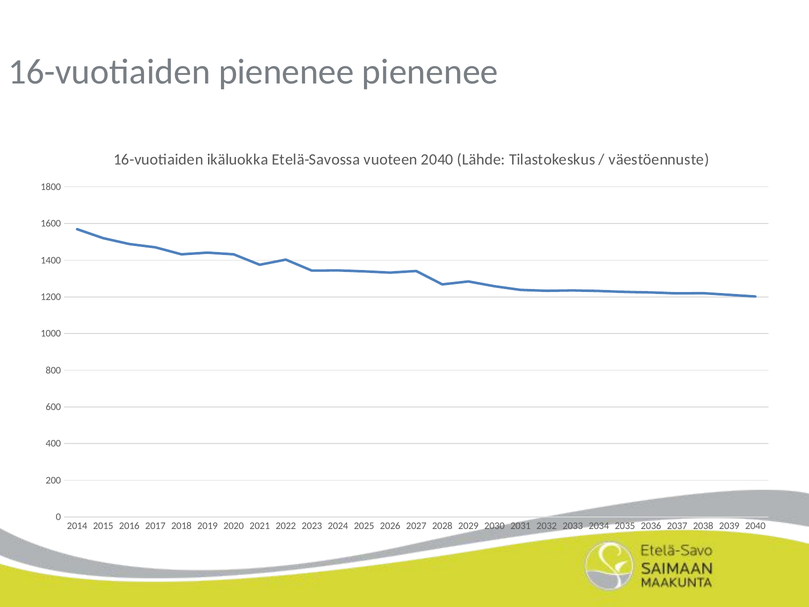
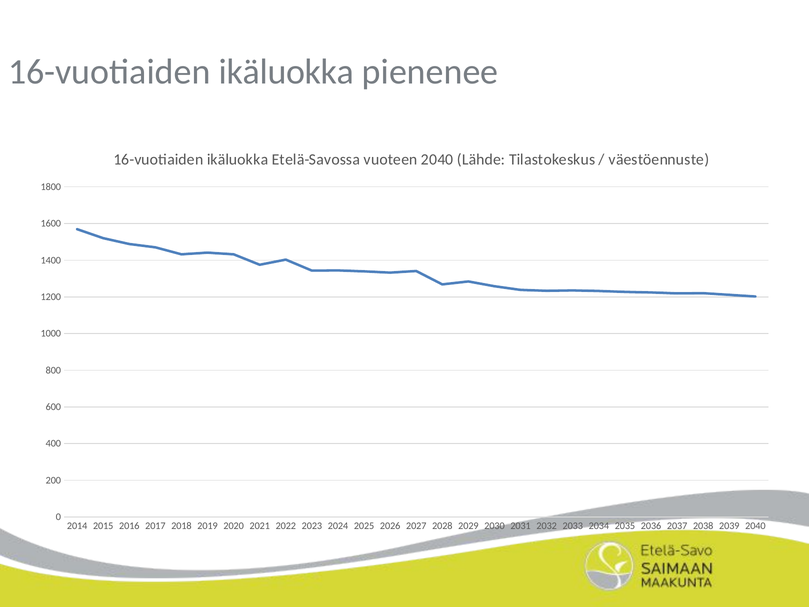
pienenee: pienenee -> ikäluokka (286, 72)
